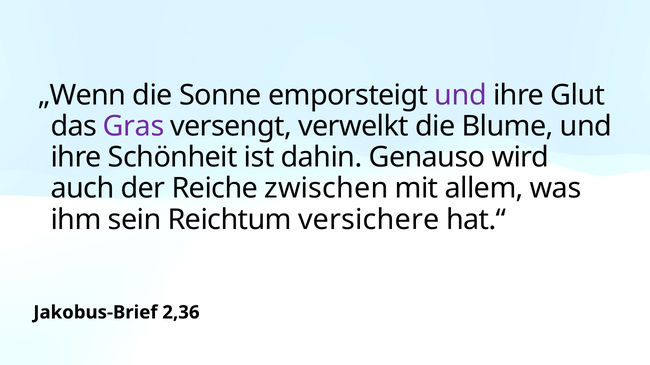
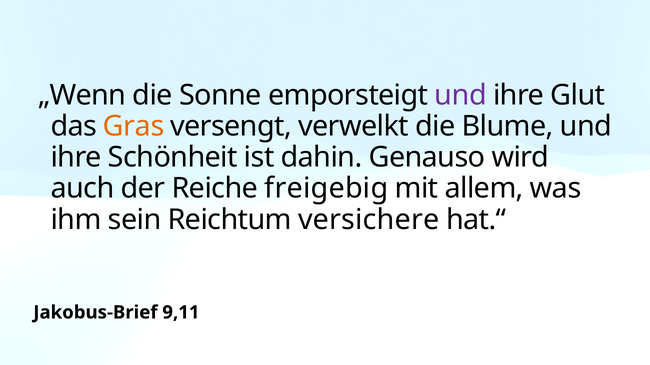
Gras colour: purple -> orange (134, 127)
zwischen: zwischen -> freigebig (326, 189)
2,36: 2,36 -> 9,11 (181, 313)
